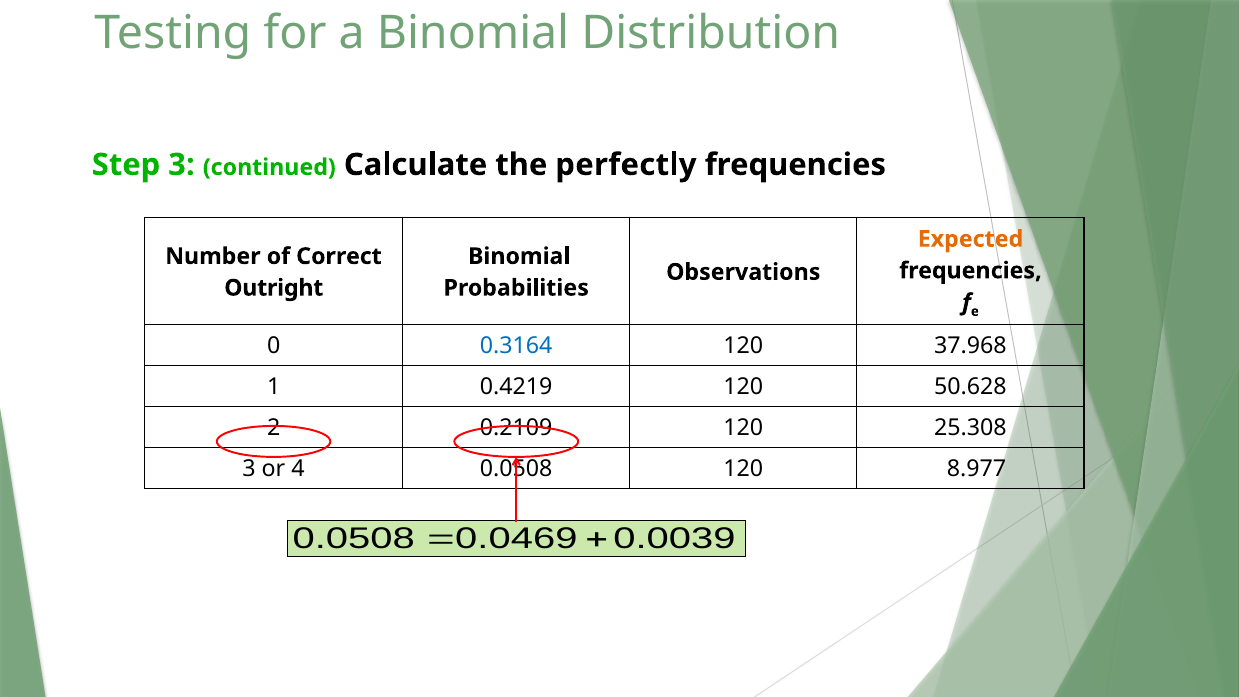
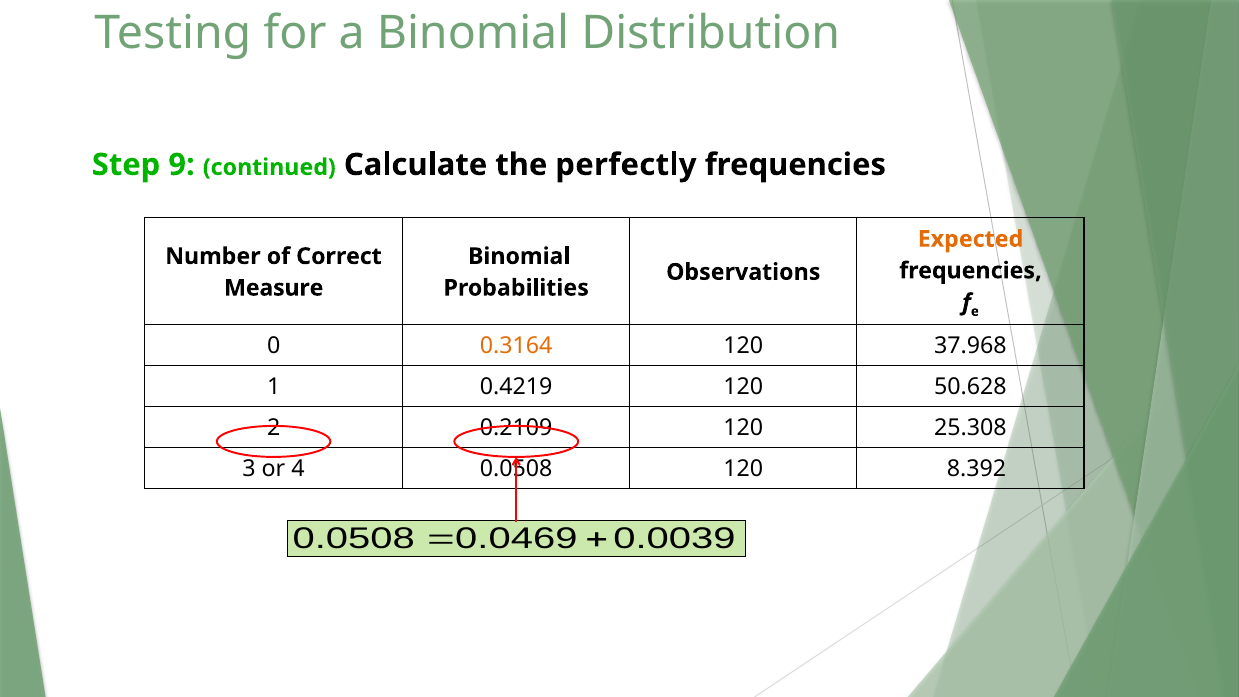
Step 3: 3 -> 9 (181, 165)
Outright: Outright -> Measure (274, 288)
0.3164 colour: blue -> orange (516, 346)
8.977: 8.977 -> 8.392 (976, 469)
